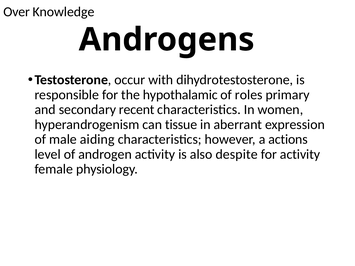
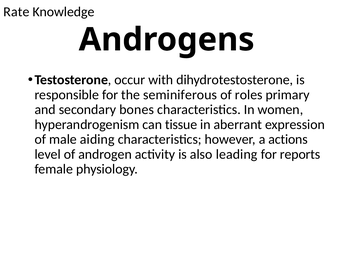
Over: Over -> Rate (16, 12)
hypothalamic: hypothalamic -> seminiferous (180, 95)
recent: recent -> bones (137, 110)
despite: despite -> leading (237, 154)
for activity: activity -> reports (300, 154)
